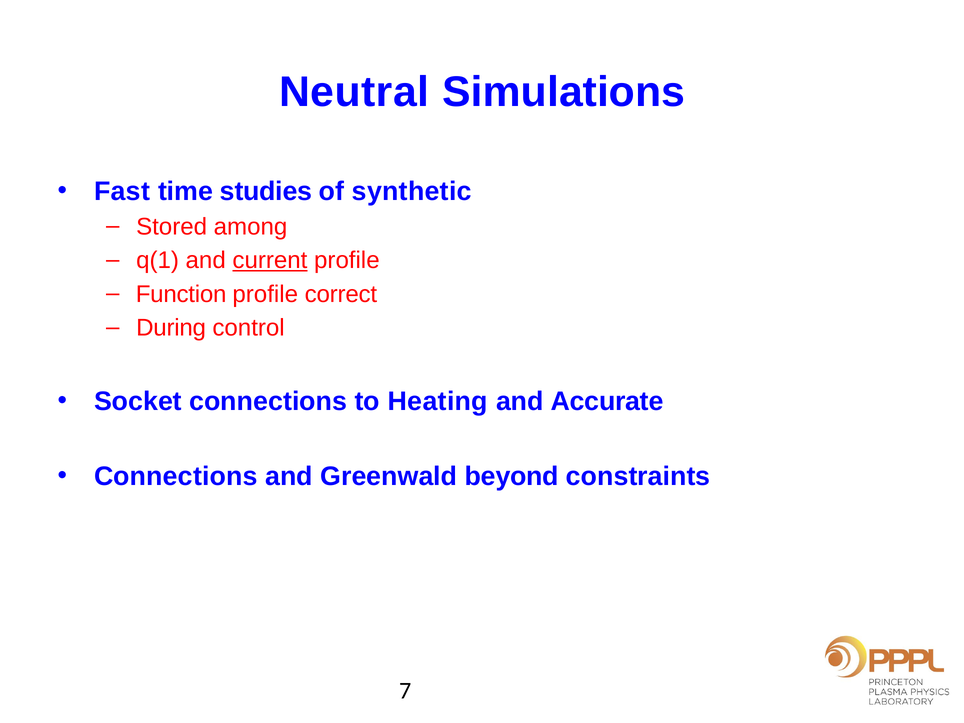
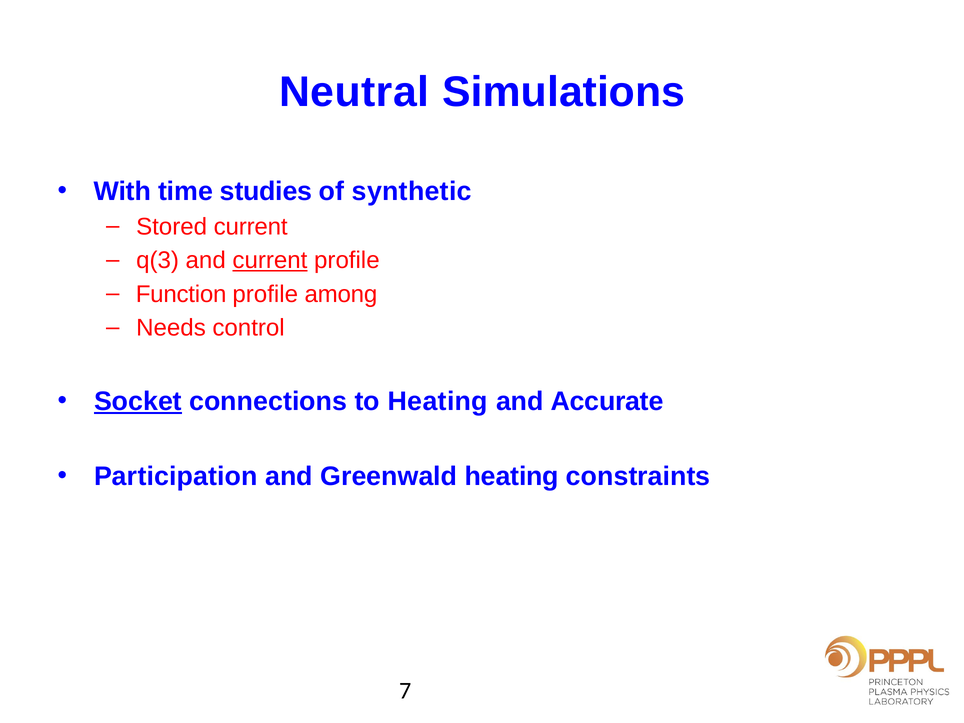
Fast: Fast -> With (122, 191)
Stored among: among -> current (251, 227)
q(1: q(1 -> q(3 (158, 260)
correct: correct -> among (341, 294)
During: During -> Needs (171, 328)
Socket underline: none -> present (138, 401)
Connections: Connections -> Participation (176, 476)
Greenwald beyond: beyond -> heating (512, 476)
